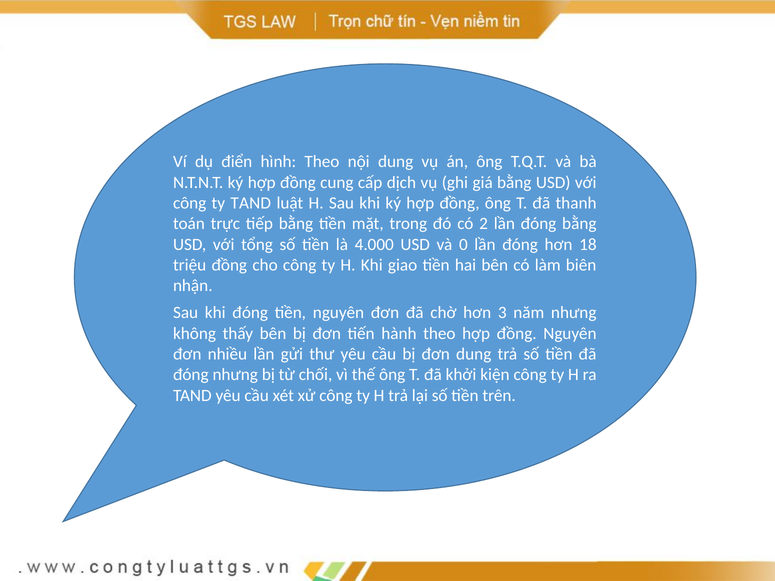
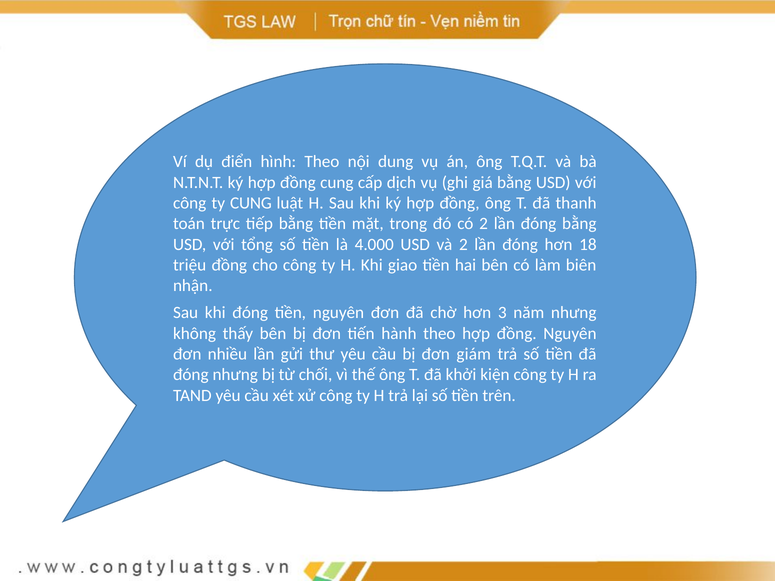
ty TAND: TAND -> CUNG (251, 203)
và 0: 0 -> 2 (463, 244)
đơn dung: dung -> giám (474, 354)
